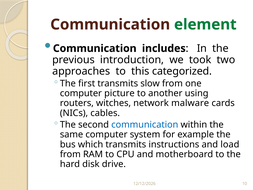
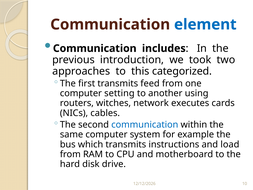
element colour: green -> blue (205, 24)
slow: slow -> feed (150, 83)
picture: picture -> setting (119, 93)
malware: malware -> executes (190, 103)
